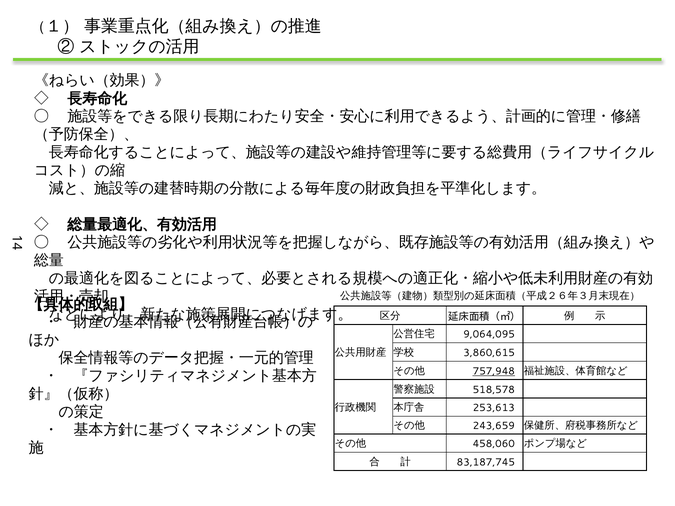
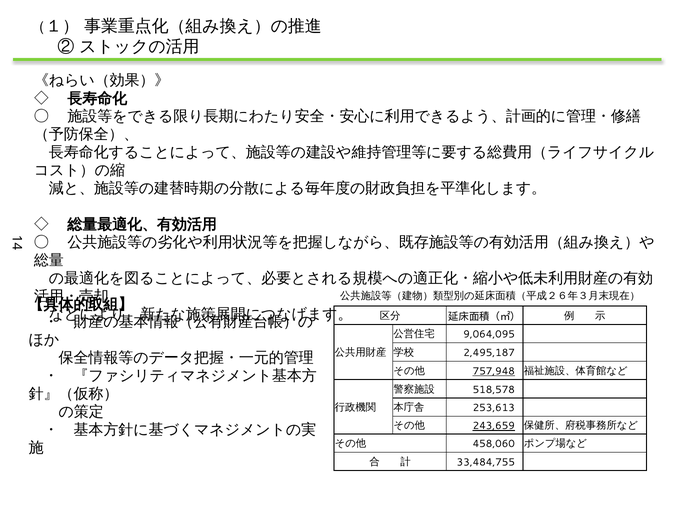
3,860,615: 3,860,615 -> 2,495,187 (489, 353)
243,659 underline: none -> present (494, 426)
83,187,745: 83,187,745 -> 33,484,755 (486, 463)
